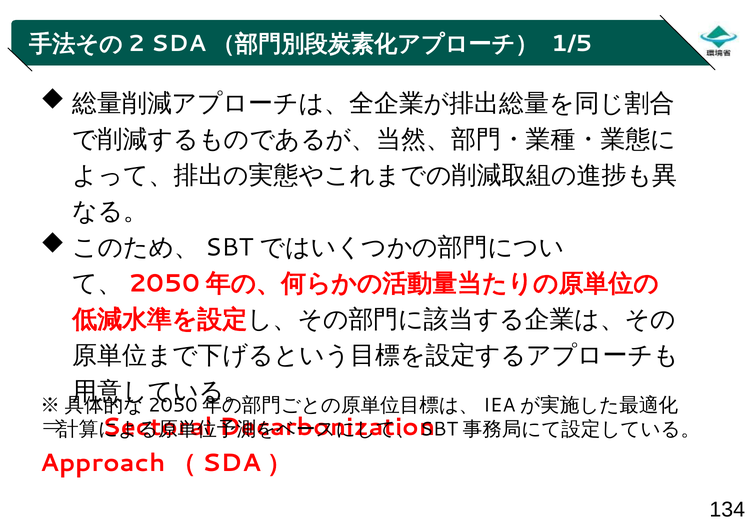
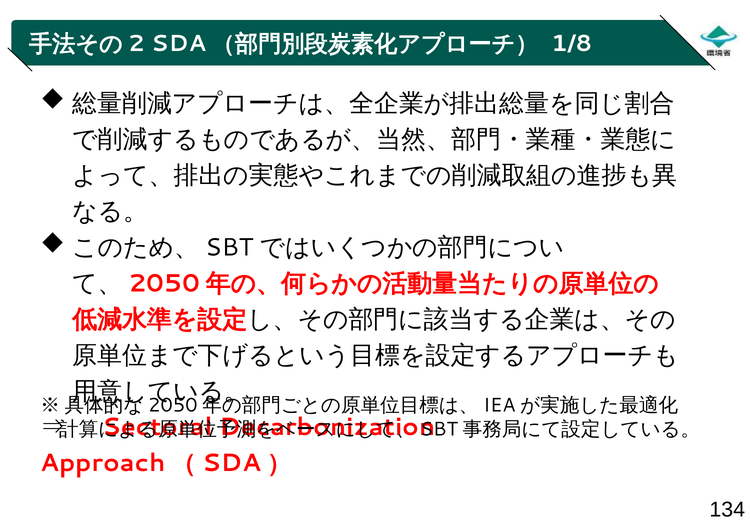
1/5: 1/5 -> 1/8 (572, 44)
